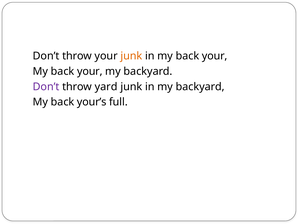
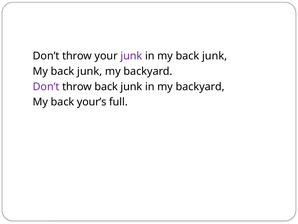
junk colour: orange -> purple (131, 56)
in my back your: your -> junk (215, 56)
your: your -> junk (90, 71)
throw yard: yard -> back (106, 86)
